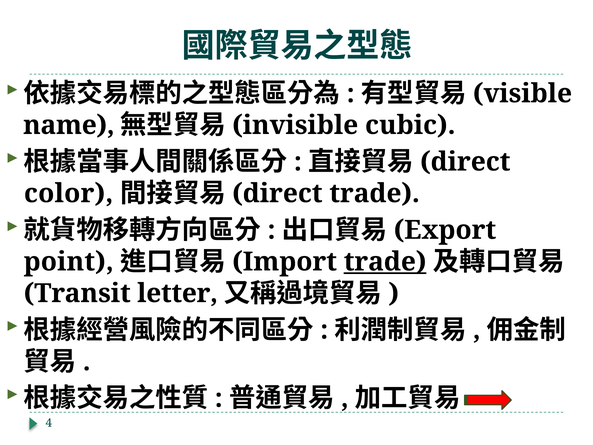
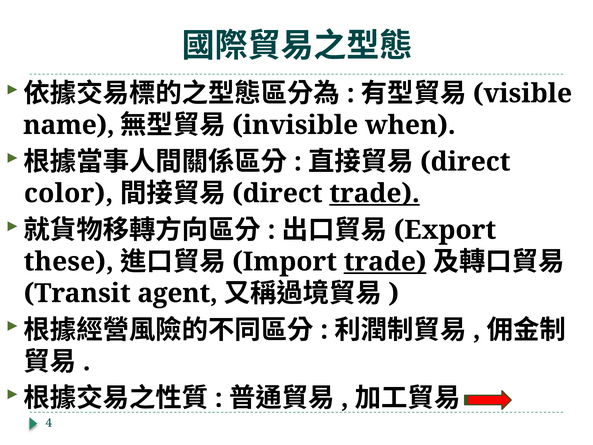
cubic: cubic -> when (410, 125)
trade underline: none -> present (375, 193)
point: point -> these (69, 262)
letter: letter -> agent (178, 293)
